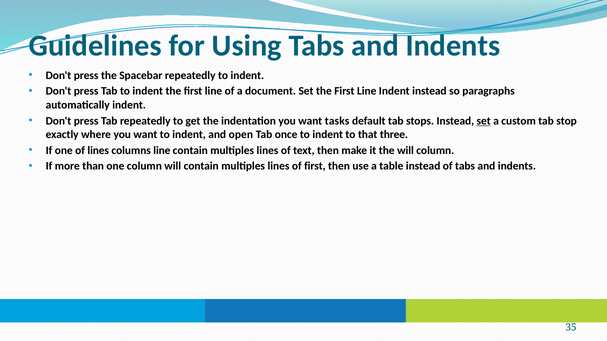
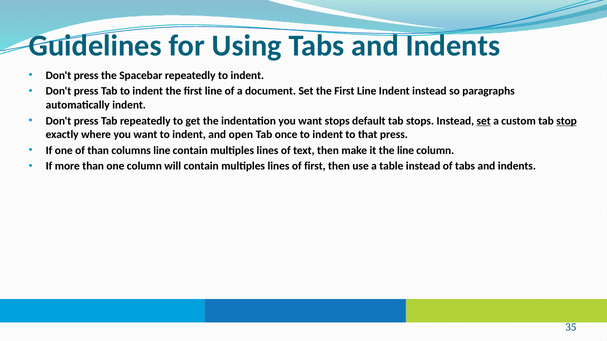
want tasks: tasks -> stops (337, 121)
stop underline: none -> present (567, 121)
that three: three -> press (394, 135)
of lines: lines -> than (98, 150)
the will: will -> line (406, 150)
